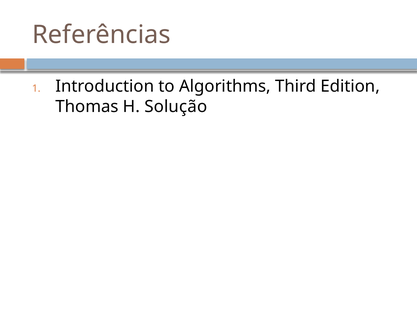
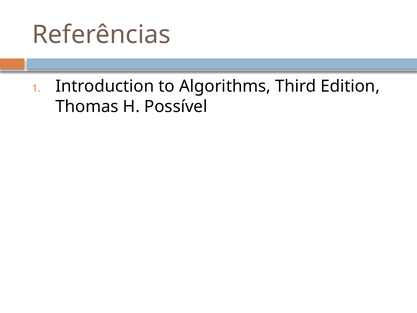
Solução: Solução -> Possível (176, 106)
